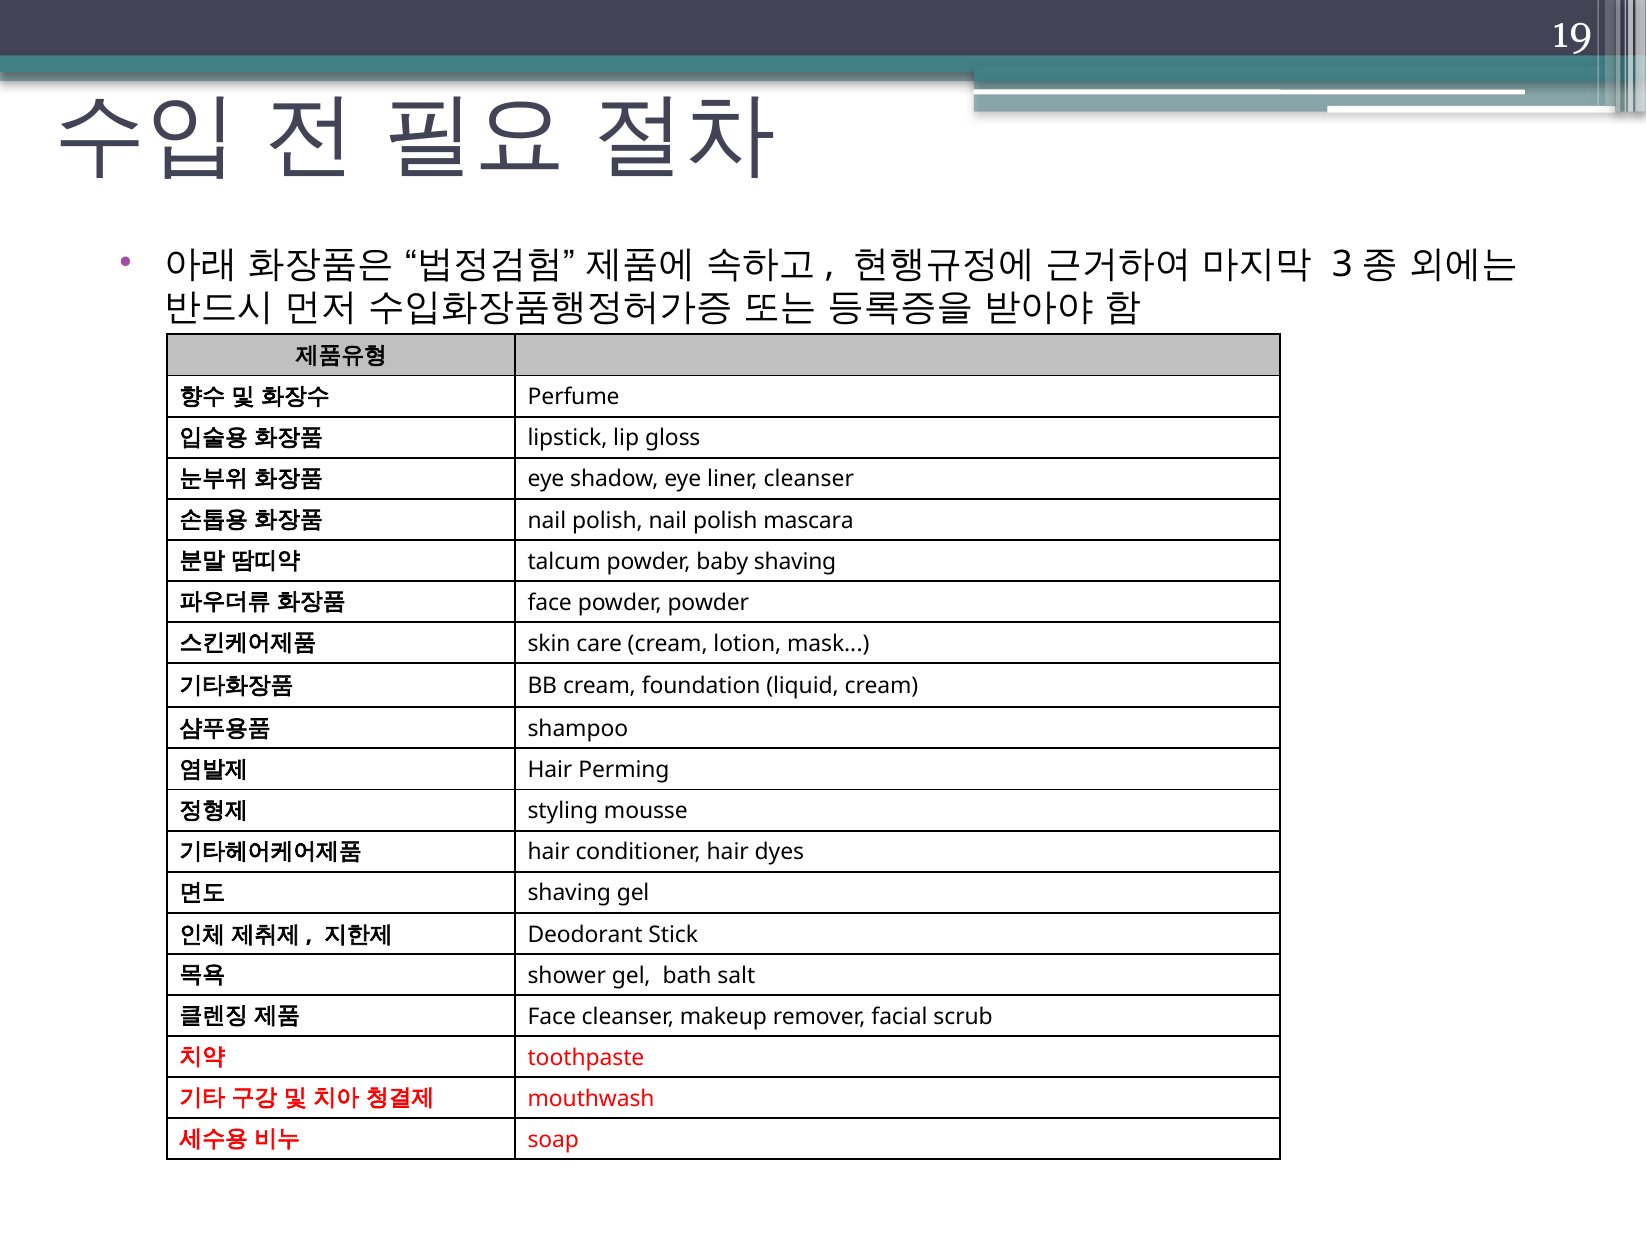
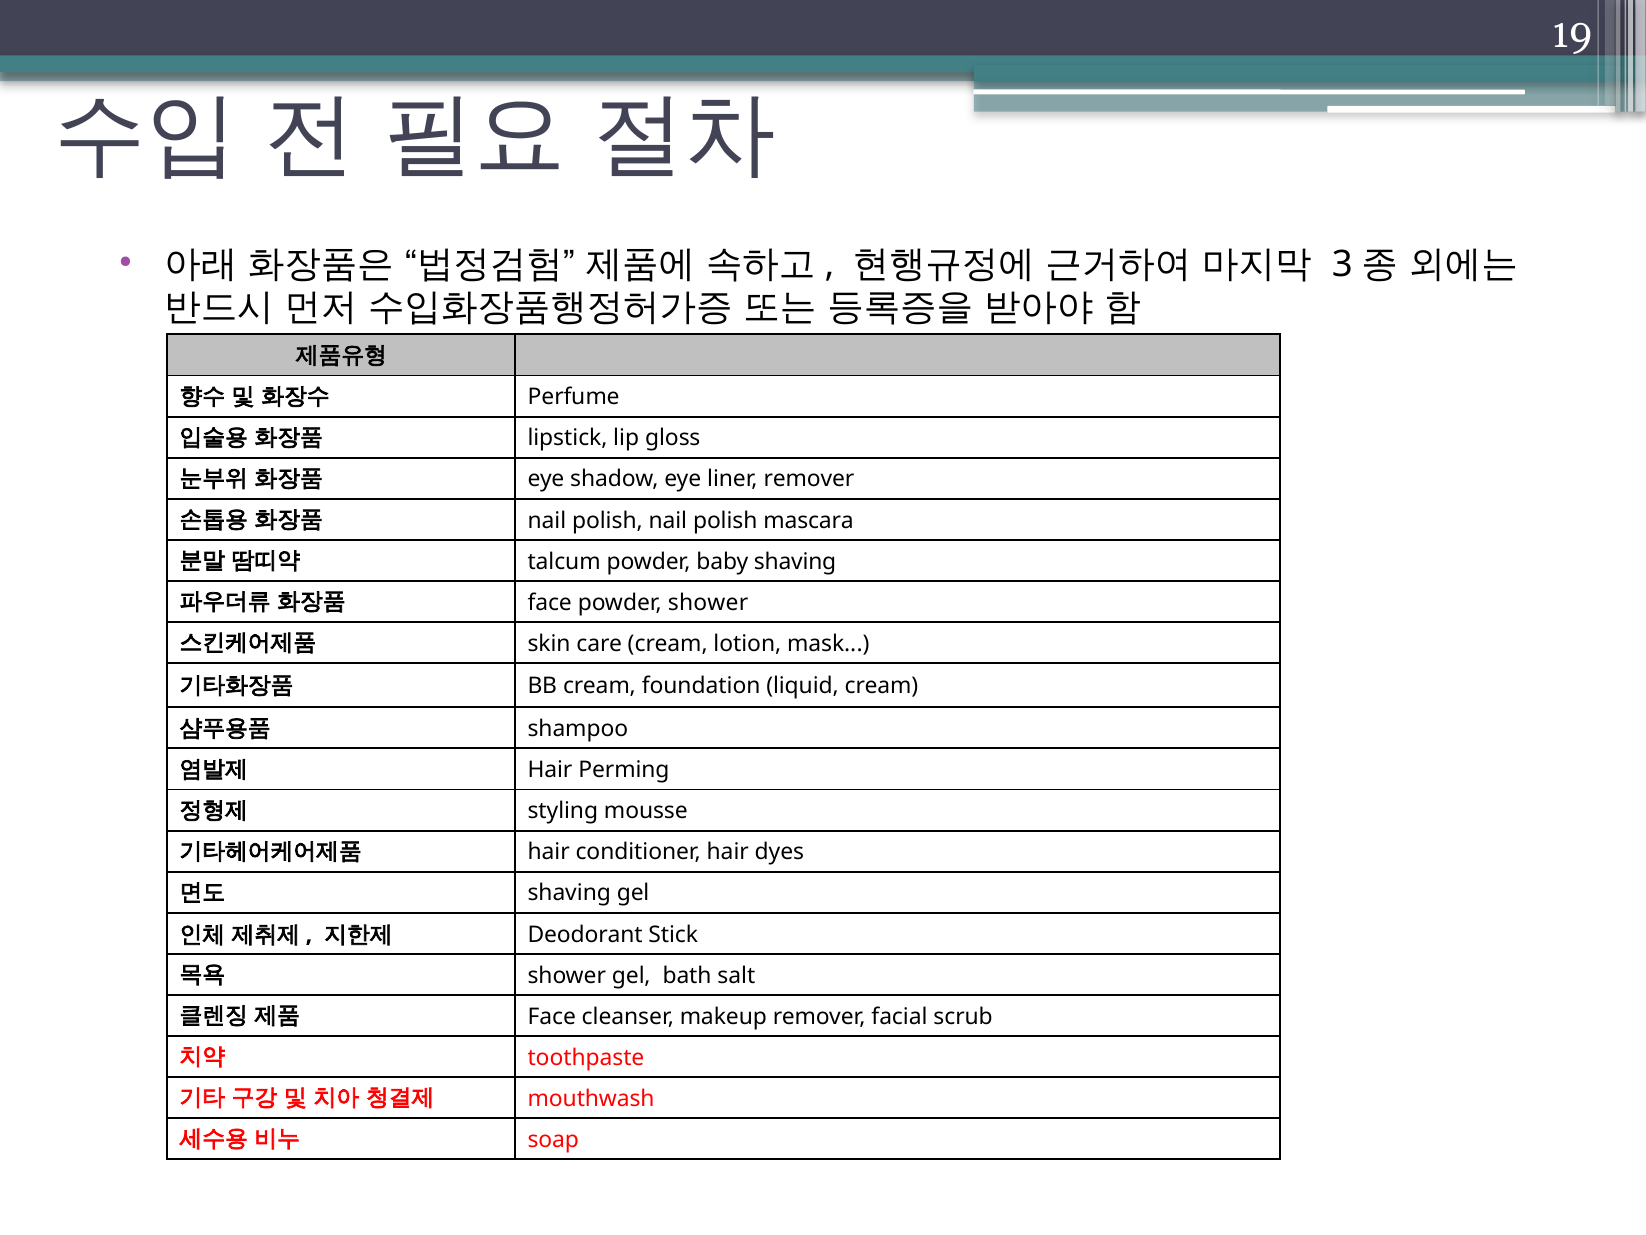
liner cleanser: cleanser -> remover (809, 479)
powder powder: powder -> shower (708, 602)
